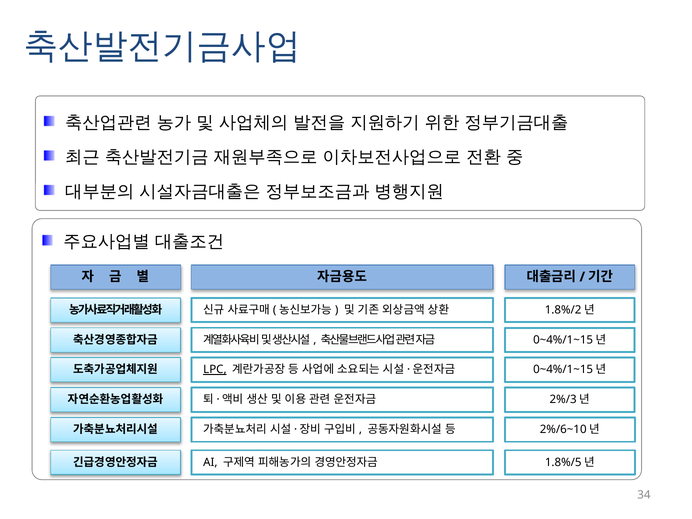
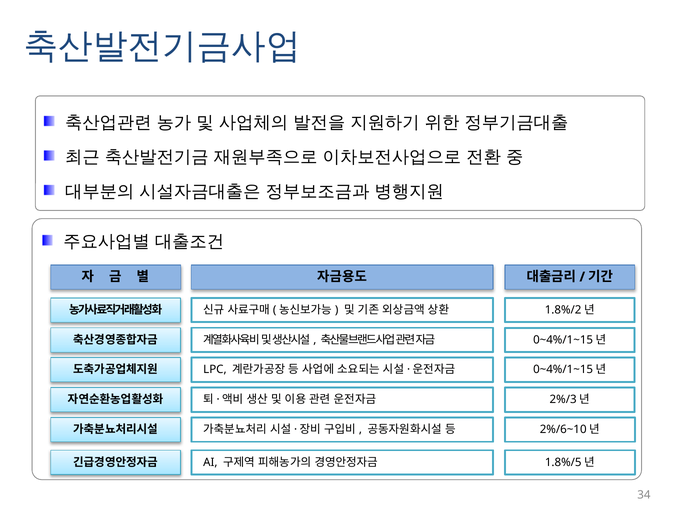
LPC underline: present -> none (215, 370)
